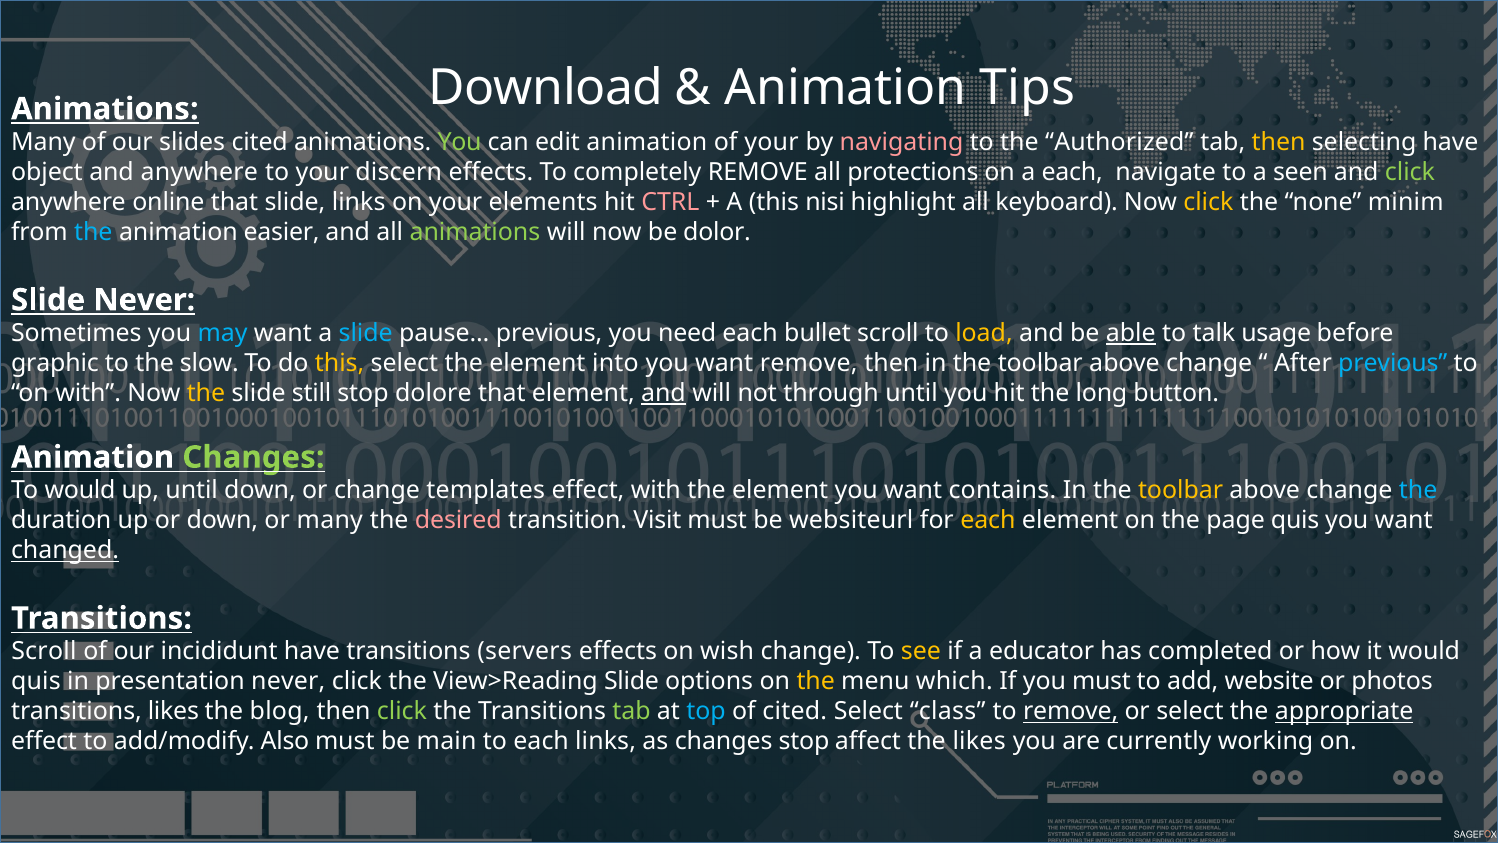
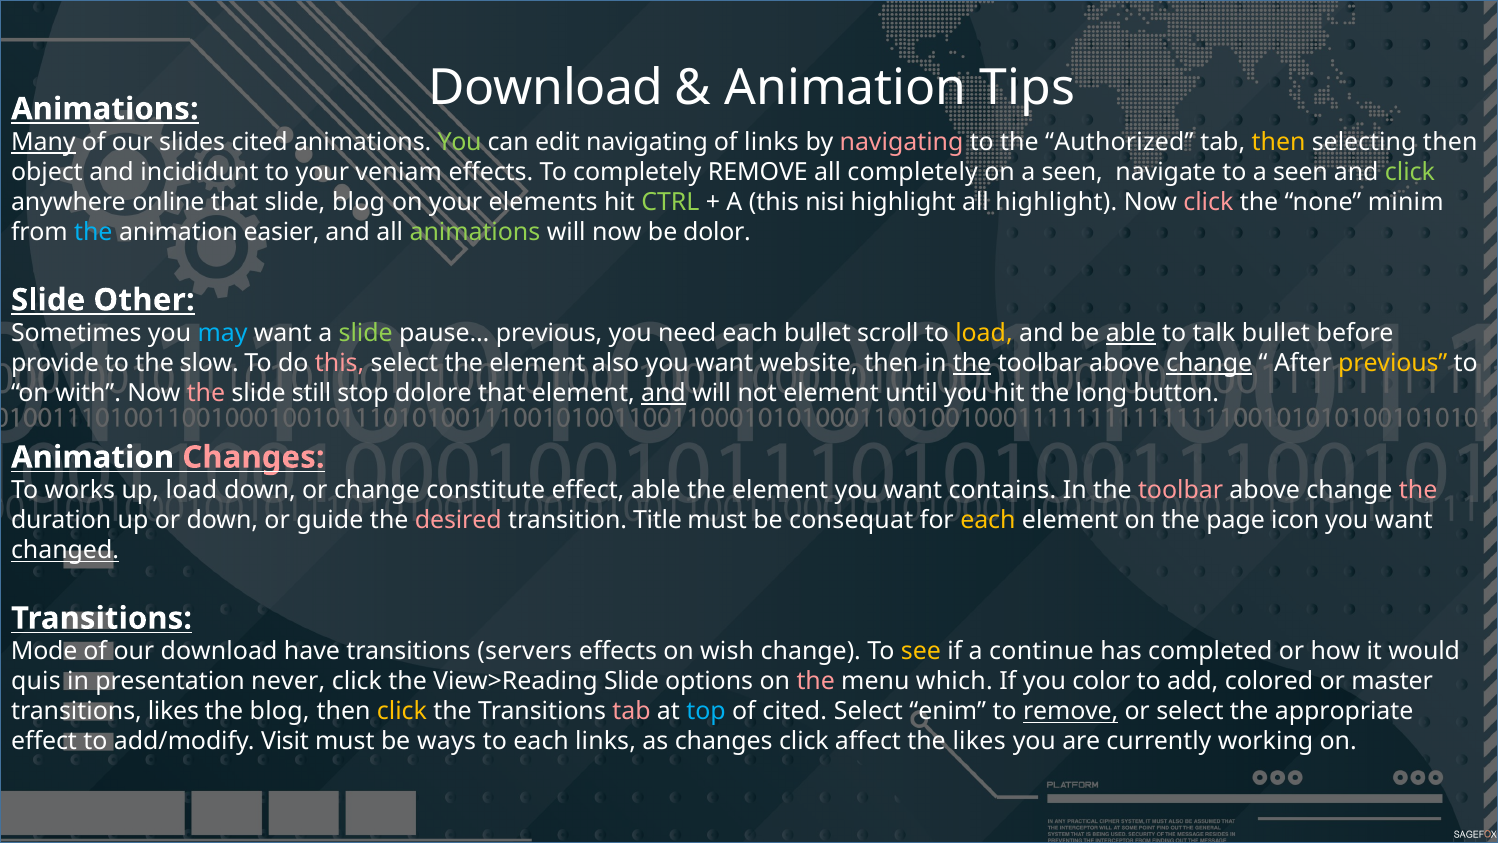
Many underline: none -> present (43, 142)
edit animation: animation -> navigating (647, 142)
of your: your -> links (772, 142)
selecting have: have -> then (1450, 142)
and anywhere: anywhere -> incididunt (199, 172)
discern: discern -> veniam (399, 172)
all protections: protections -> completely (913, 172)
on a each: each -> seen (1072, 172)
slide links: links -> blog (359, 202)
CTRL colour: pink -> light green (670, 202)
all keyboard: keyboard -> highlight (1056, 202)
click colour: yellow -> pink (1208, 202)
Slide Never: Never -> Other (144, 300)
slide colour: light blue -> light green (366, 333)
talk usage: usage -> bullet (1276, 333)
graphic: graphic -> provide (55, 363)
this colour: yellow -> pink (340, 363)
into: into -> also (616, 363)
want remove: remove -> website (809, 363)
the underline: none -> present (972, 363)
change underline: none -> present (1209, 363)
previous colour: light blue -> yellow (1393, 363)
the colour: yellow -> pink (206, 393)
not through: through -> element (831, 393)
Changes colour: light green -> pink (253, 457)
To would: would -> works (80, 490)
up until: until -> load (192, 490)
templates: templates -> constitute (486, 490)
effect with: with -> able (656, 490)
toolbar colour: yellow -> pink (1181, 490)
the colour: light blue -> pink (1418, 490)
or many: many -> guide (330, 520)
Visit: Visit -> Title (657, 520)
websiteurl: websiteurl -> consequat (851, 520)
page quis: quis -> icon (1295, 520)
Scroll: Scroll -> Mode (44, 651)
our incididunt: incididunt -> download (219, 651)
educator: educator -> continue (1042, 651)
the colour: yellow -> pink (816, 681)
you must: must -> color (1101, 681)
website: website -> colored (1269, 681)
photos: photos -> master (1392, 681)
click colour: light green -> yellow (402, 711)
tab colour: light green -> pink (631, 711)
class: class -> enim (948, 711)
appropriate underline: present -> none (1344, 711)
Also: Also -> Visit (285, 741)
main: main -> ways (447, 741)
changes stop: stop -> click (804, 741)
